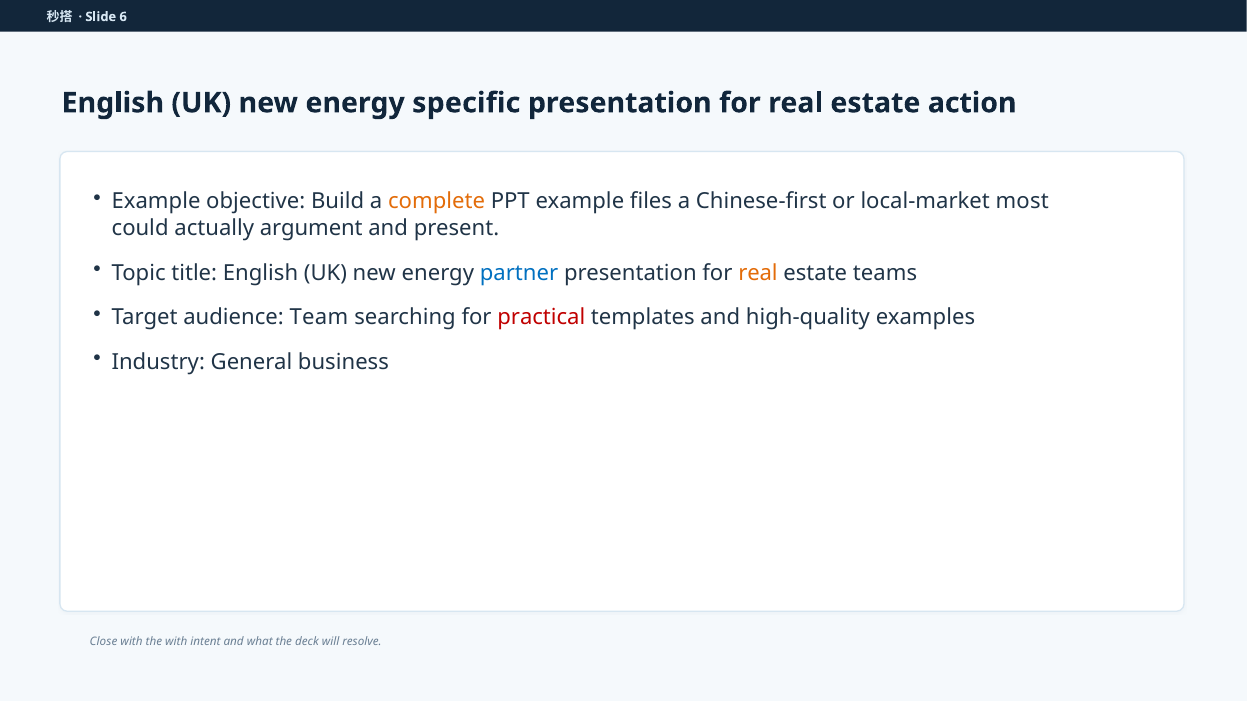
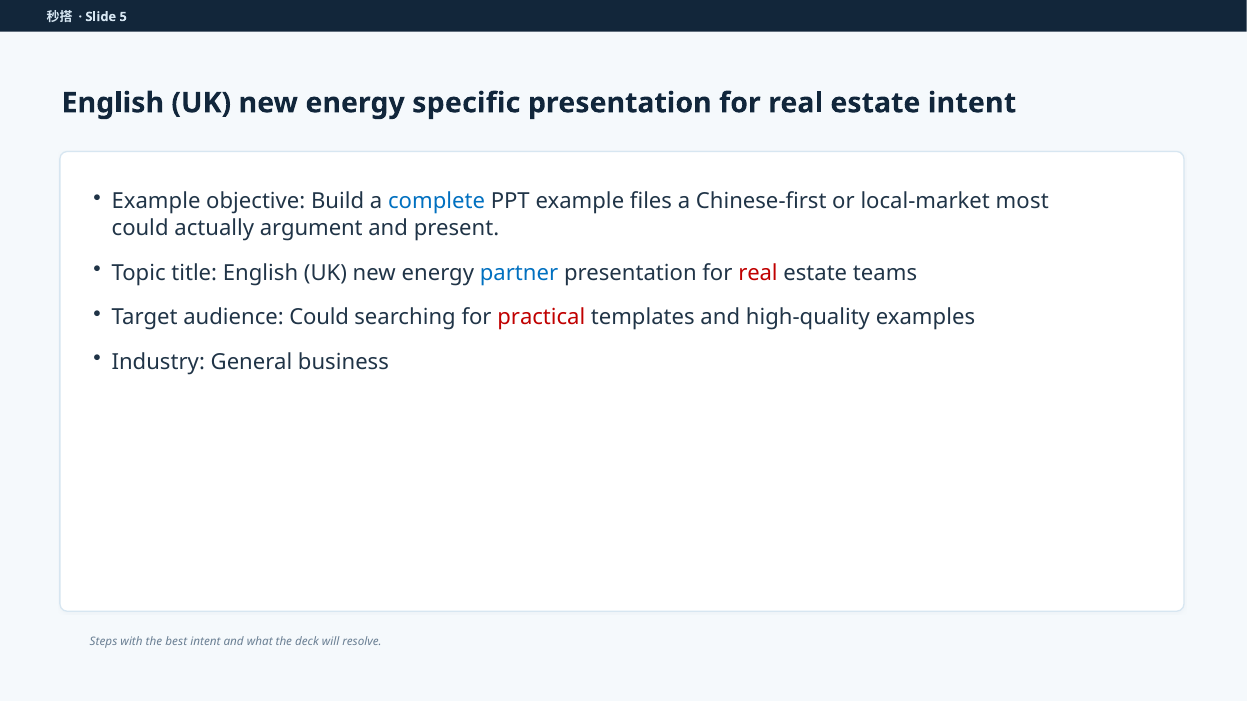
6: 6 -> 5 (123, 17)
estate action: action -> intent (972, 103)
complete colour: orange -> blue (437, 202)
real colour: orange -> red (758, 273)
audience Team: Team -> Could (319, 318)
Close: Close -> Steps (104, 642)
the with: with -> best (176, 642)
